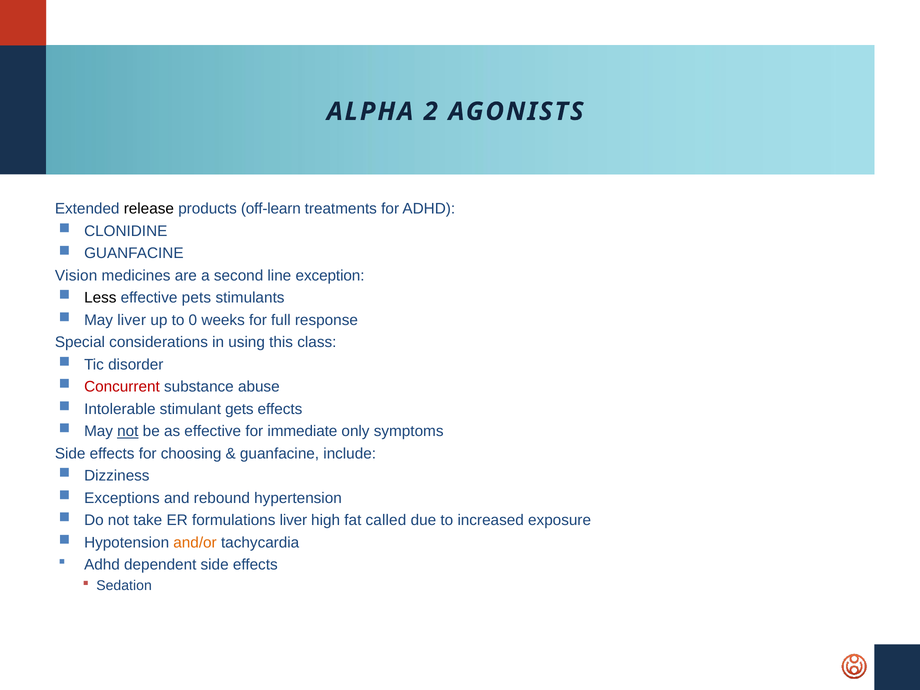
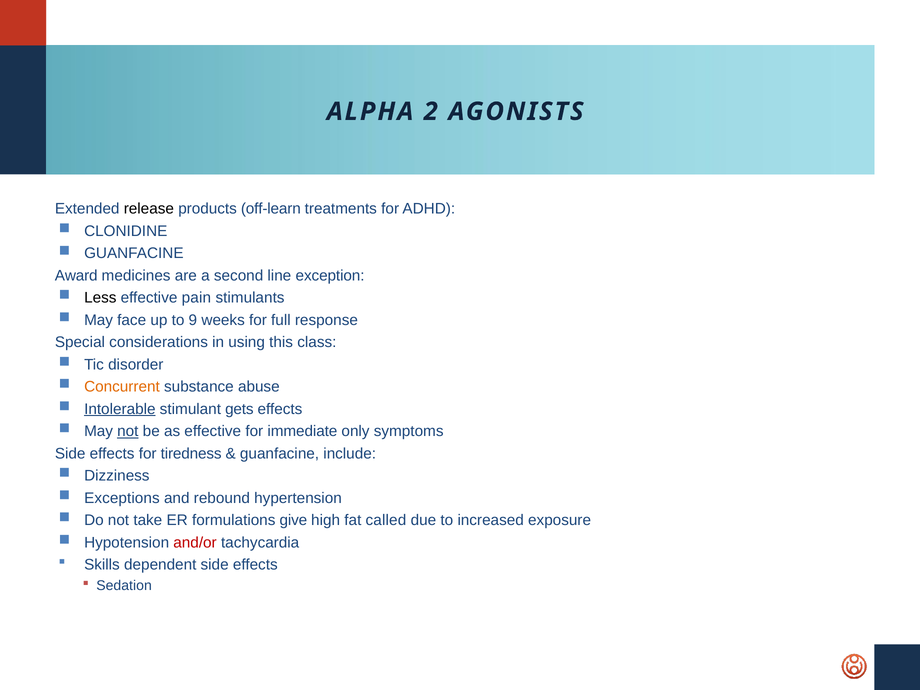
Vision: Vision -> Award (76, 276)
pets: pets -> pain (196, 298)
May liver: liver -> face (132, 320)
0: 0 -> 9 (193, 320)
Concurrent colour: red -> orange (122, 387)
Intolerable underline: none -> present (120, 409)
choosing: choosing -> tiredness (191, 453)
formulations liver: liver -> give (293, 520)
and/or colour: orange -> red (195, 542)
Adhd: Adhd -> Skills (102, 565)
